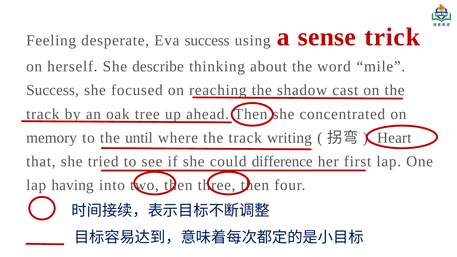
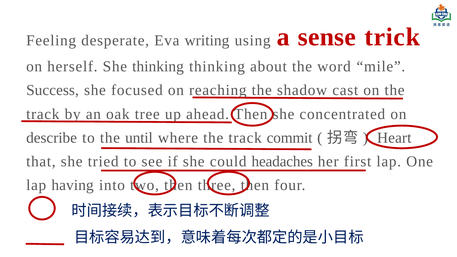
Eva success: success -> writing (207, 41)
She describe: describe -> thinking (158, 66)
memory: memory -> describe (52, 138)
writing: writing -> commit (290, 138)
difference: difference -> headaches (282, 162)
